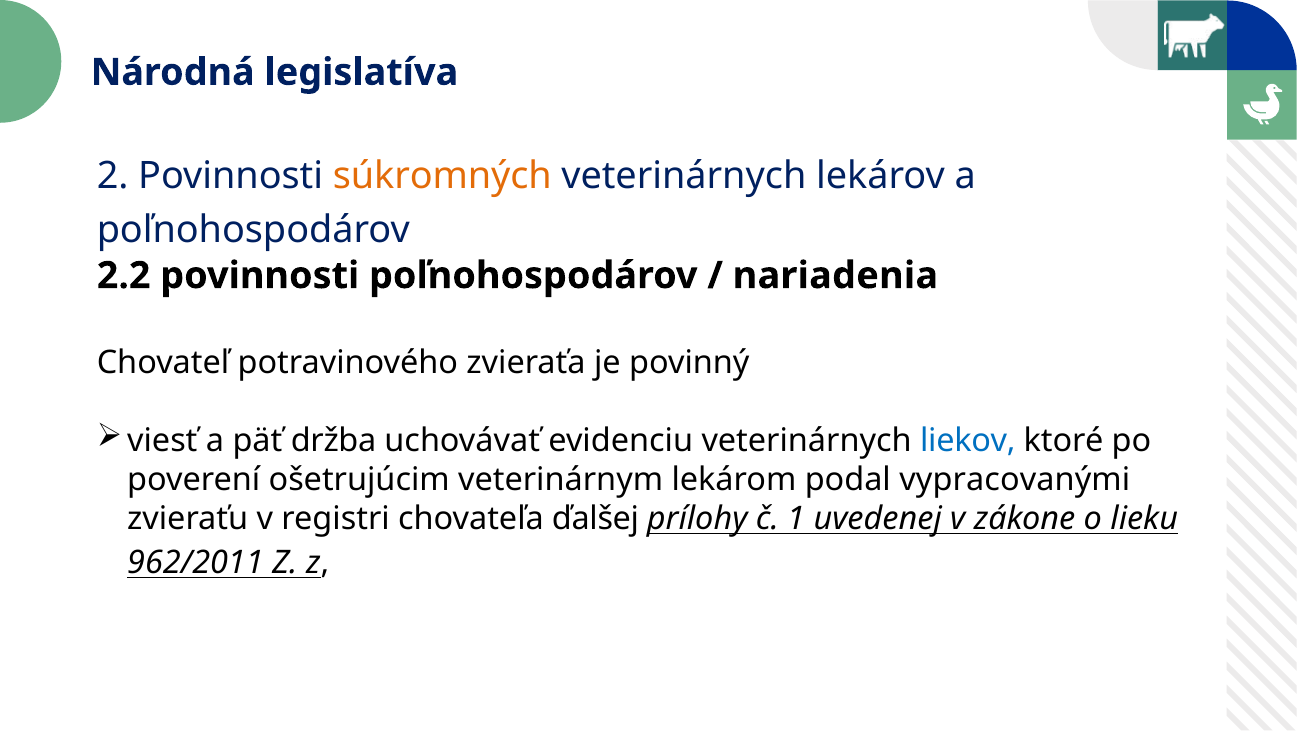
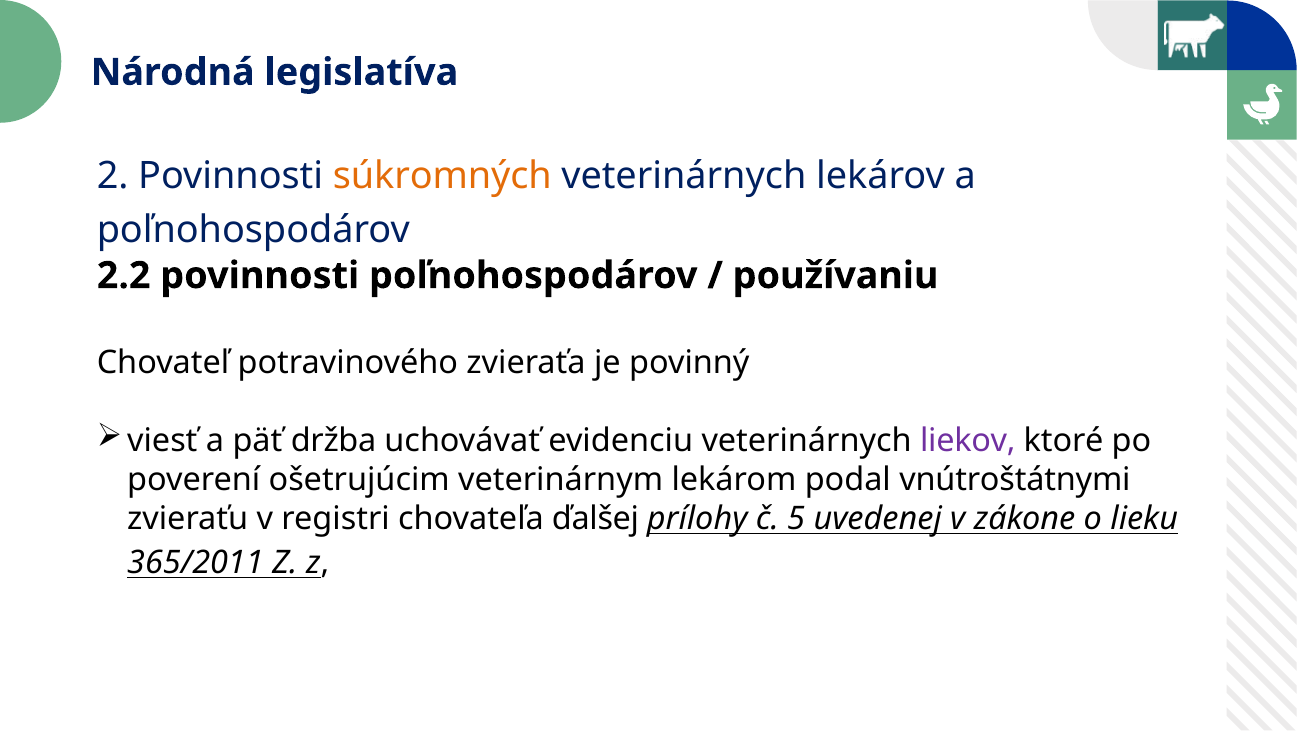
nariadenia: nariadenia -> používaniu (836, 276)
liekov colour: blue -> purple (968, 441)
vypracovanými: vypracovanými -> vnútroštátnymi (1015, 480)
1: 1 -> 5 (796, 518)
962/2011: 962/2011 -> 365/2011 (195, 563)
